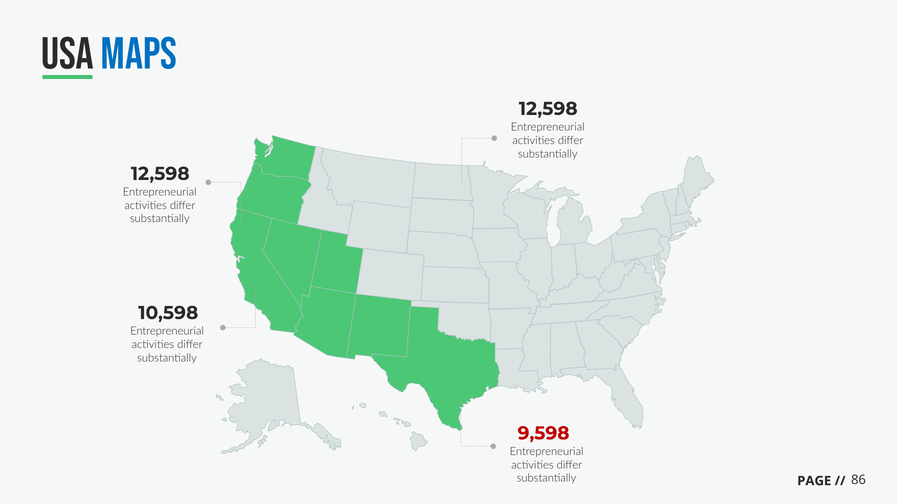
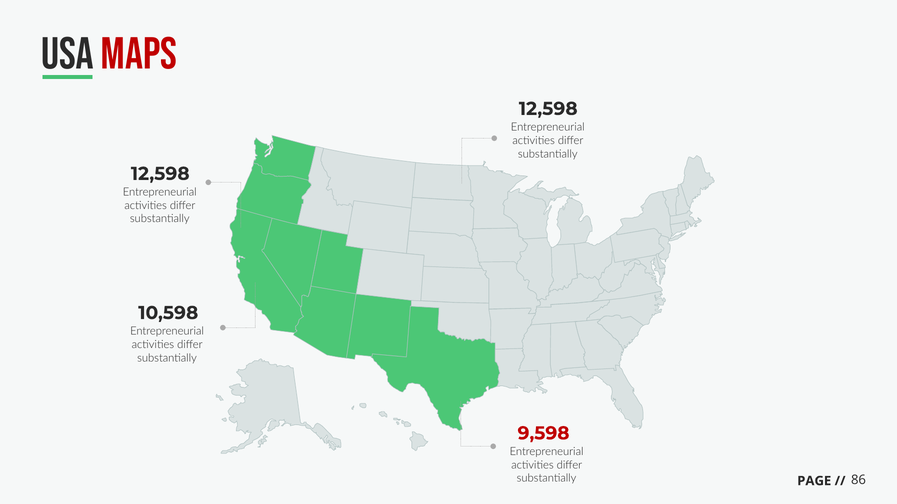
MAPS colour: blue -> red (139, 54)
